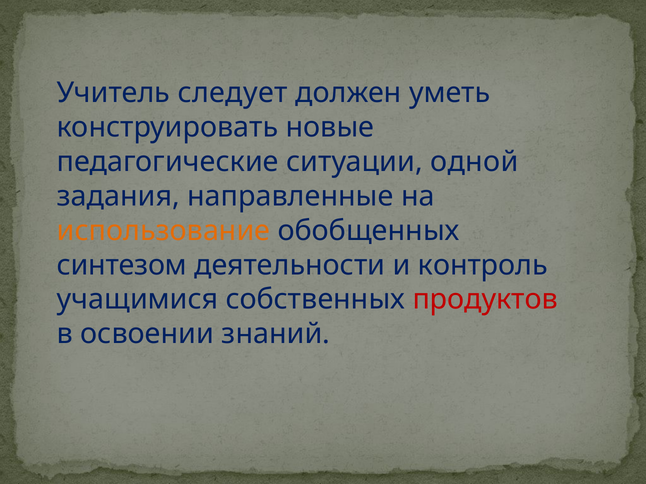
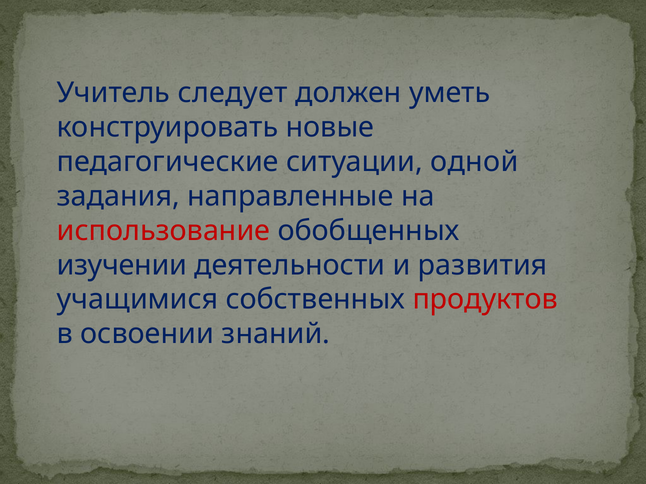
использование colour: orange -> red (164, 231)
синтезом: синтезом -> изучении (122, 265)
контроль: контроль -> развития (483, 265)
